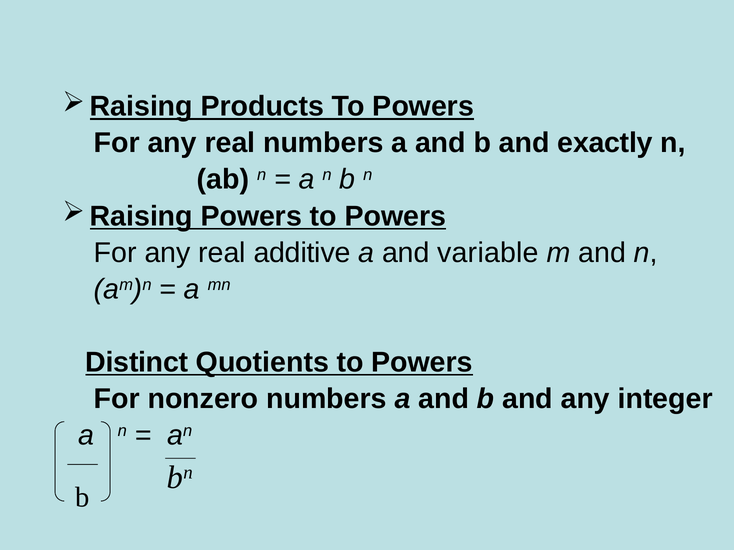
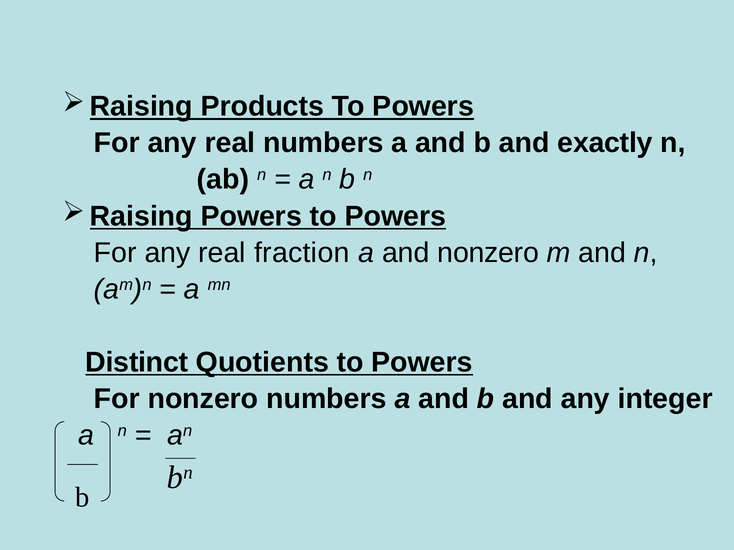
additive: additive -> fraction (302, 253)
and variable: variable -> nonzero (488, 253)
